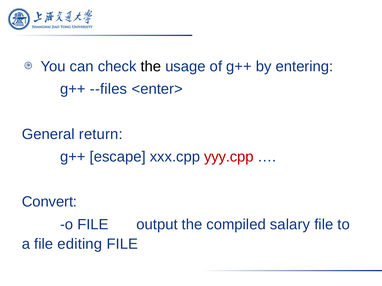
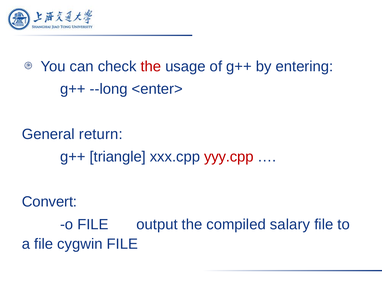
the colour: black -> red (151, 67)
--files: --files -> --long (109, 89)
escape: escape -> triangle (118, 157)
editing: editing -> cygwin (80, 244)
